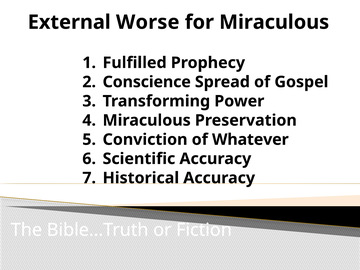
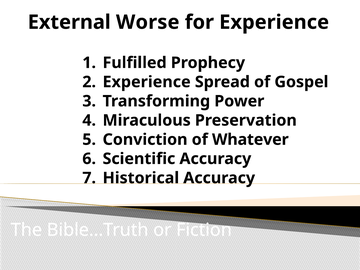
for Miraculous: Miraculous -> Experience (274, 22)
Conscience: Conscience -> Experience (147, 82)
